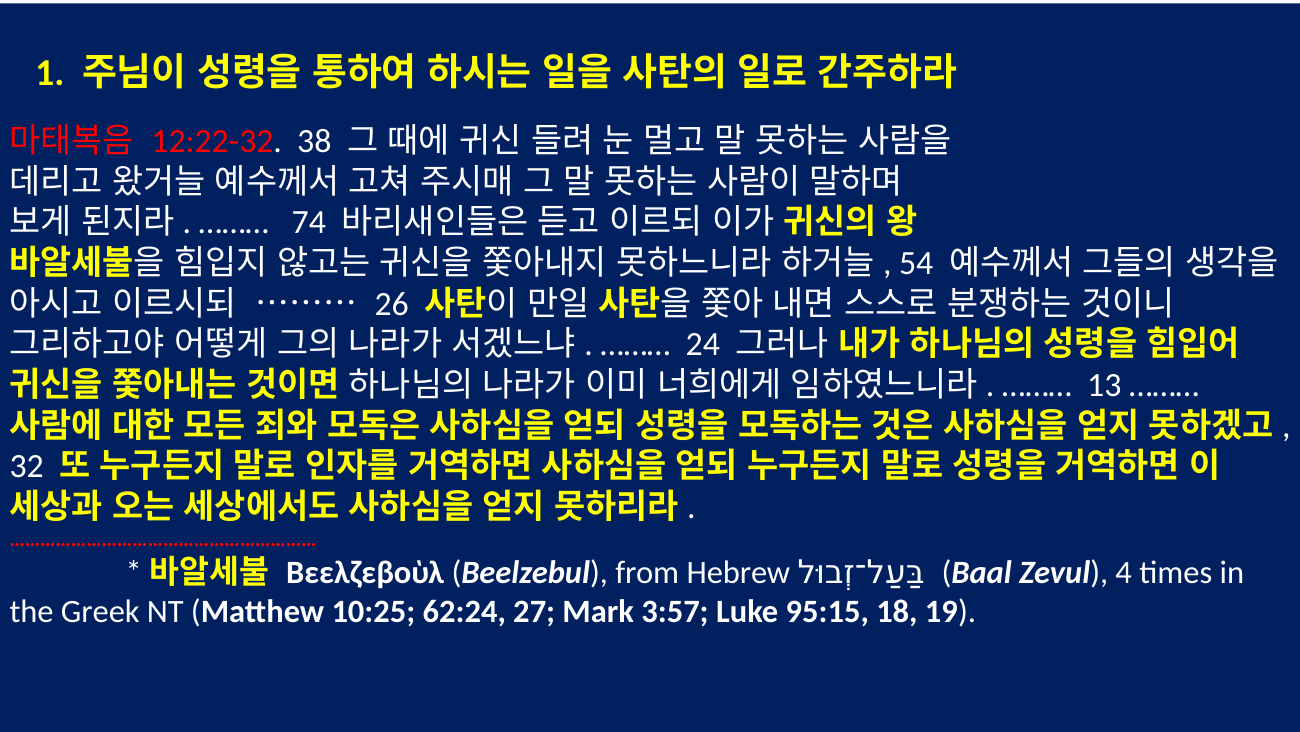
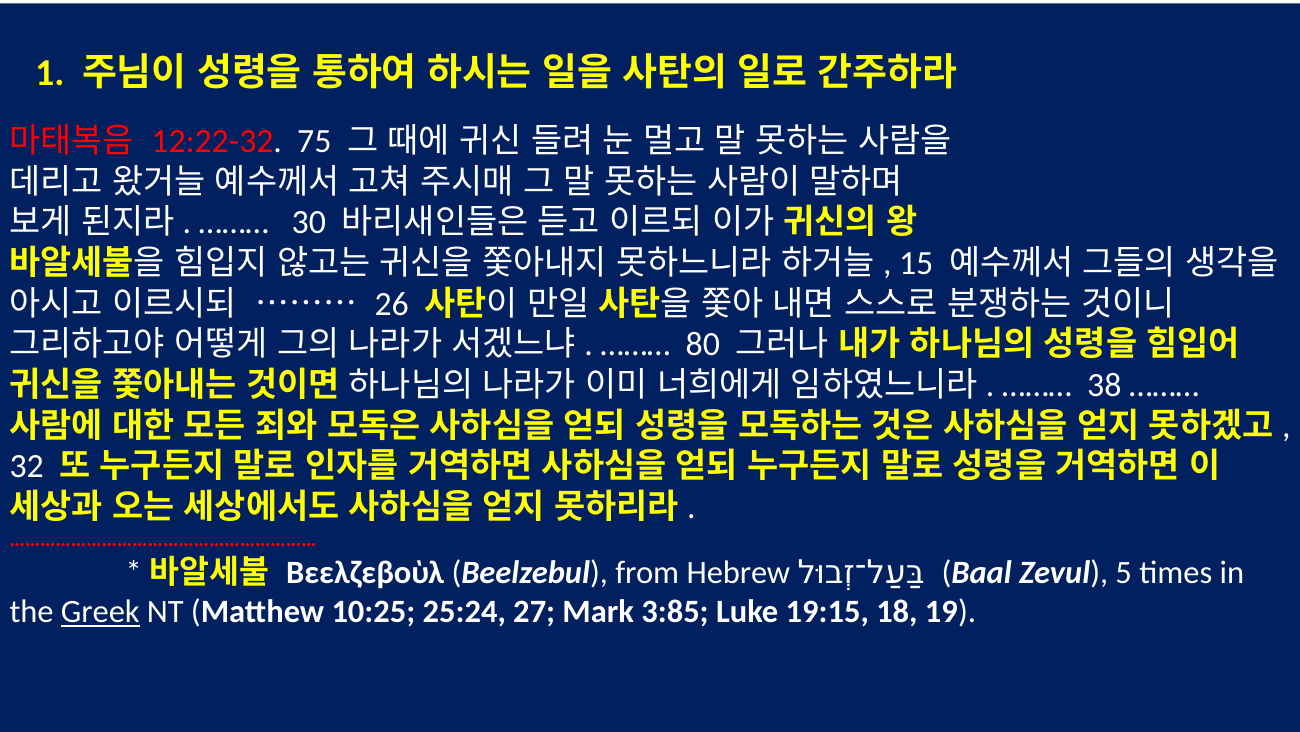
38: 38 -> 75 (314, 141)
74: 74 -> 30 (309, 222)
54: 54 -> 15 (916, 263)
24: 24 -> 80 (703, 344)
13: 13 -> 38 (1104, 385)
4: 4 -> 5 (1124, 573)
Greek underline: none -> present (100, 612)
62:24: 62:24 -> 25:24 (464, 612)
3:57: 3:57 -> 3:85 (675, 612)
95:15: 95:15 -> 19:15 (827, 612)
